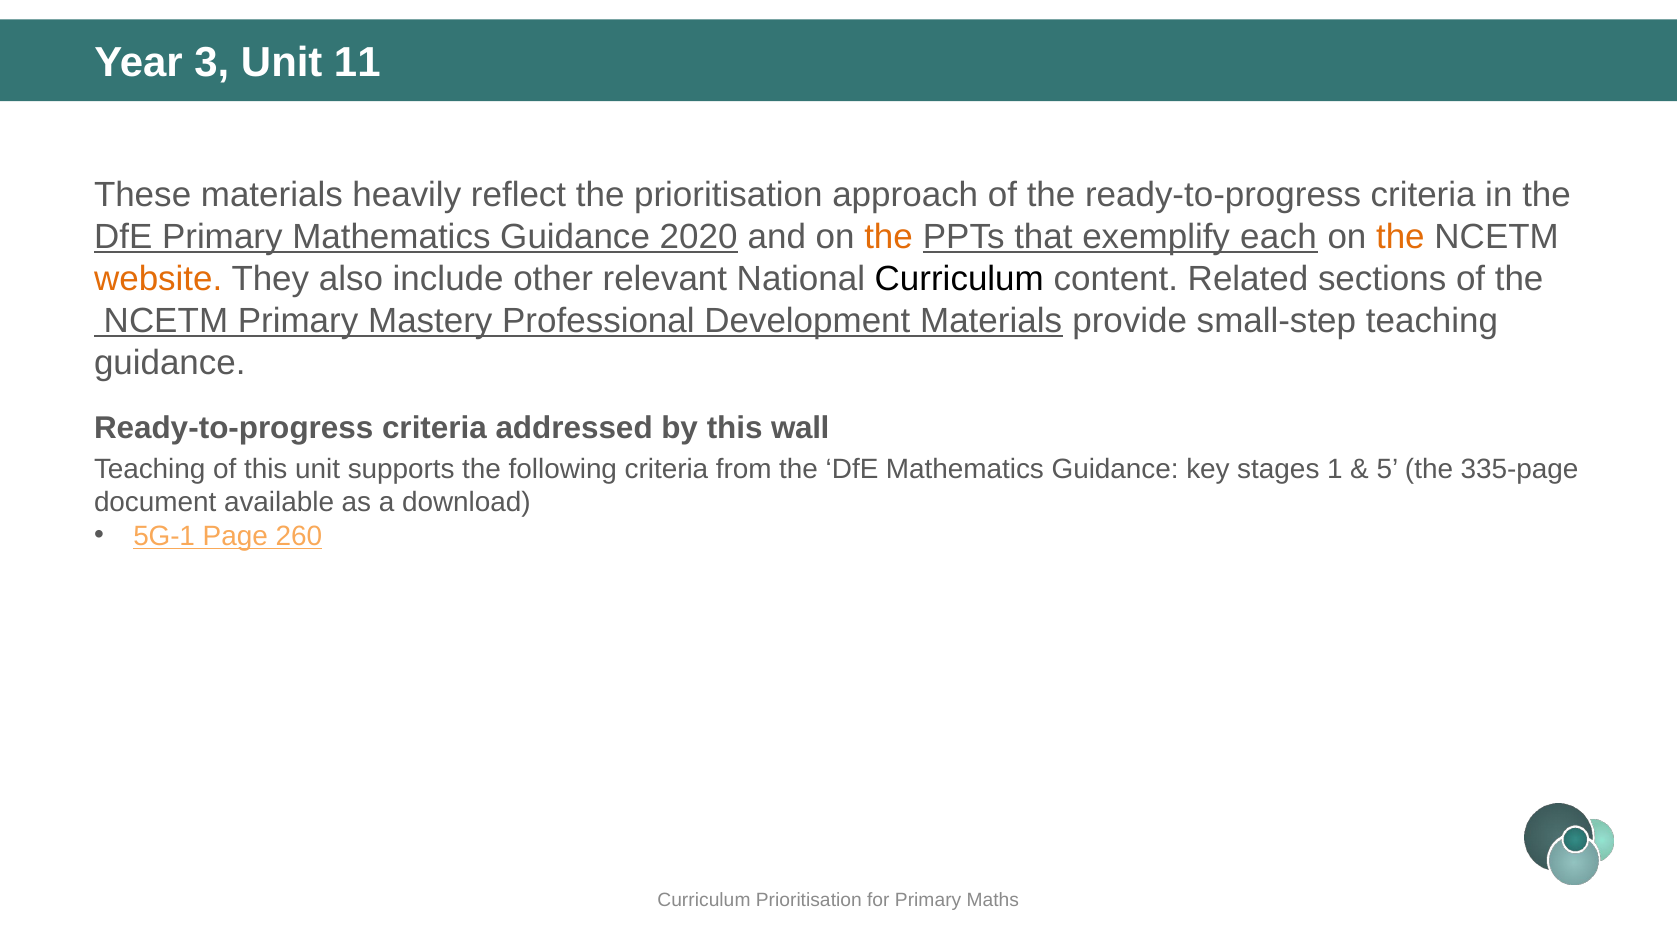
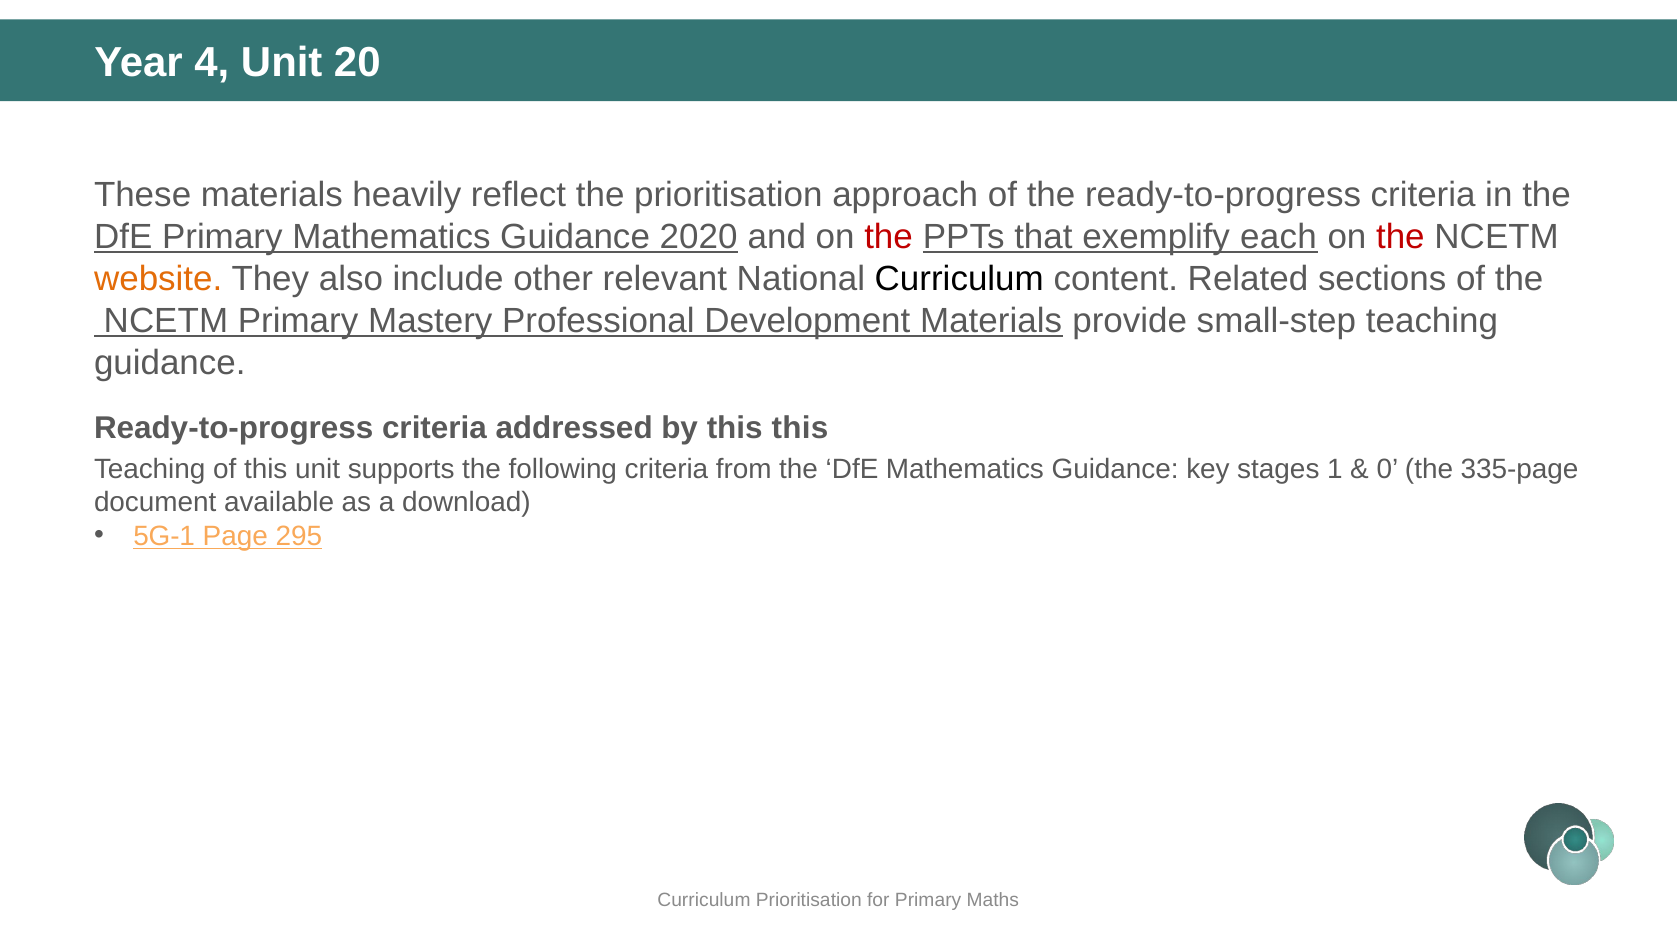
3: 3 -> 4 (212, 63)
11: 11 -> 20 (357, 63)
the colour: orange -> red (889, 237)
the colour: orange -> red (1400, 237)
this wall: wall -> this (800, 428)
5: 5 -> 0 (1387, 469)
260: 260 -> 295 (299, 536)
